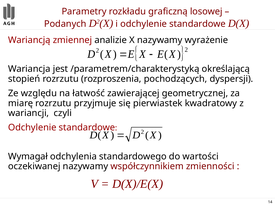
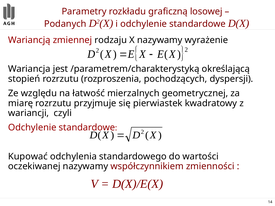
analizie: analizie -> rodzaju (111, 40)
zawierającej: zawierającej -> mierzalnych (133, 93)
Wymagał: Wymagał -> Kupować (28, 157)
